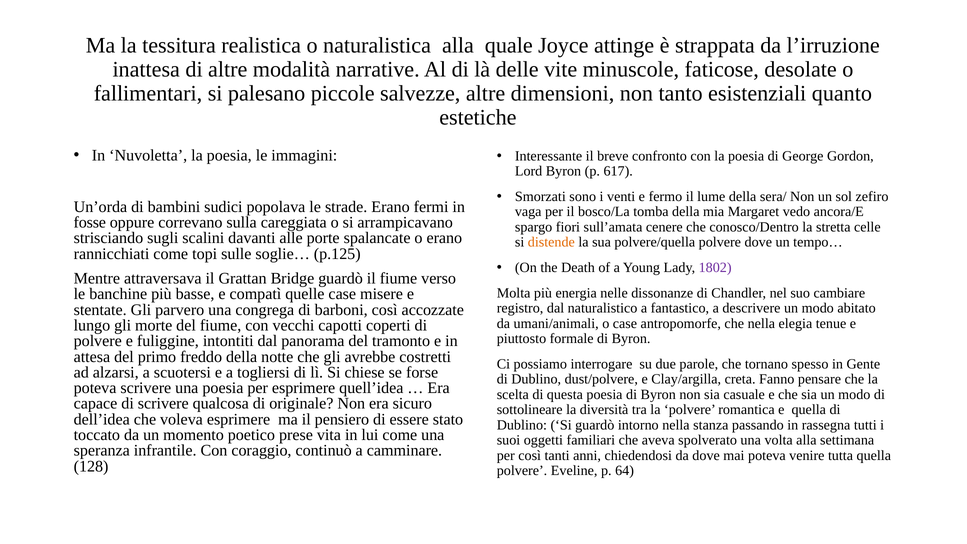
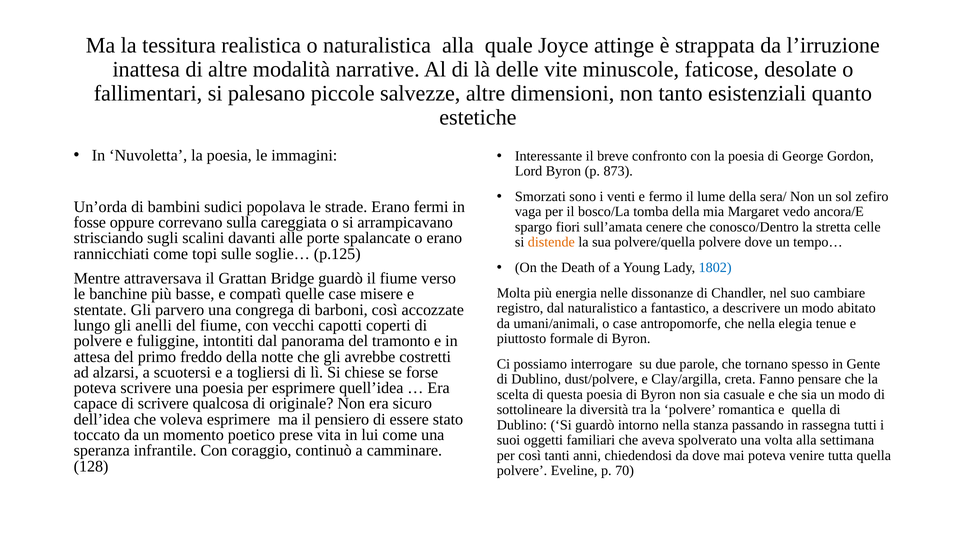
617: 617 -> 873 (618, 171)
1802 colour: purple -> blue (715, 268)
morte: morte -> anelli (154, 325)
64: 64 -> 70 (625, 471)
